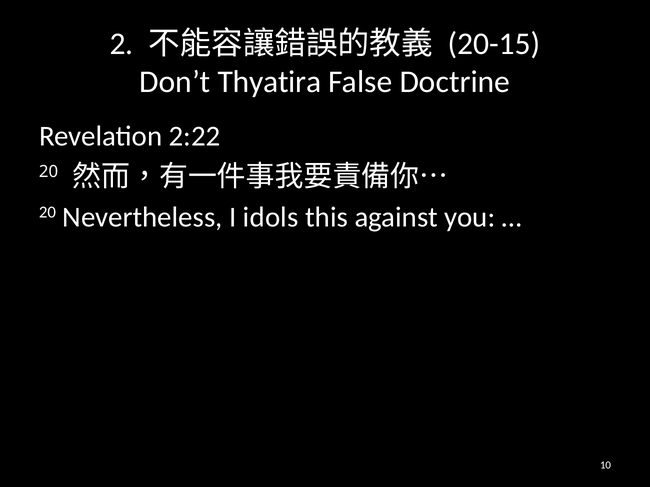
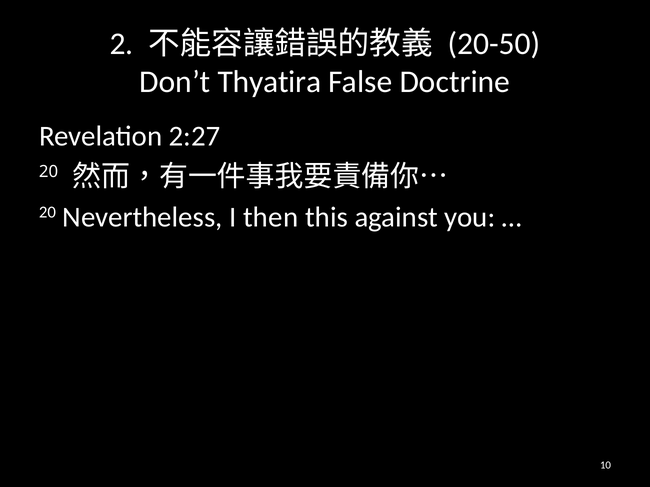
20-15: 20-15 -> 20-50 (494, 44)
2:22: 2:22 -> 2:27 (195, 136)
idols: idols -> then (271, 217)
